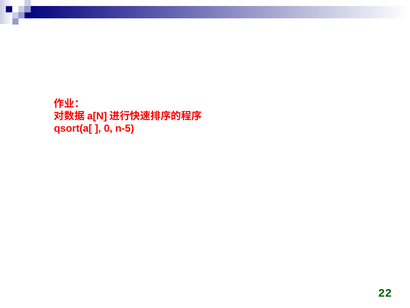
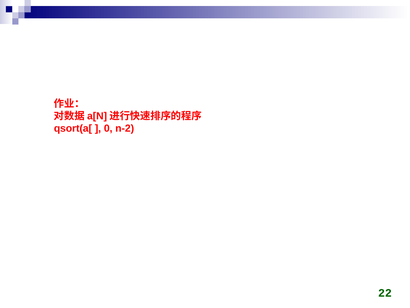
n-5: n-5 -> n-2 (125, 128)
